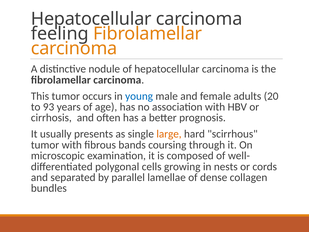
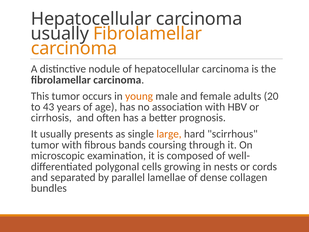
feeling: feeling -> usually (60, 34)
young colour: blue -> orange (139, 96)
93: 93 -> 43 (49, 107)
